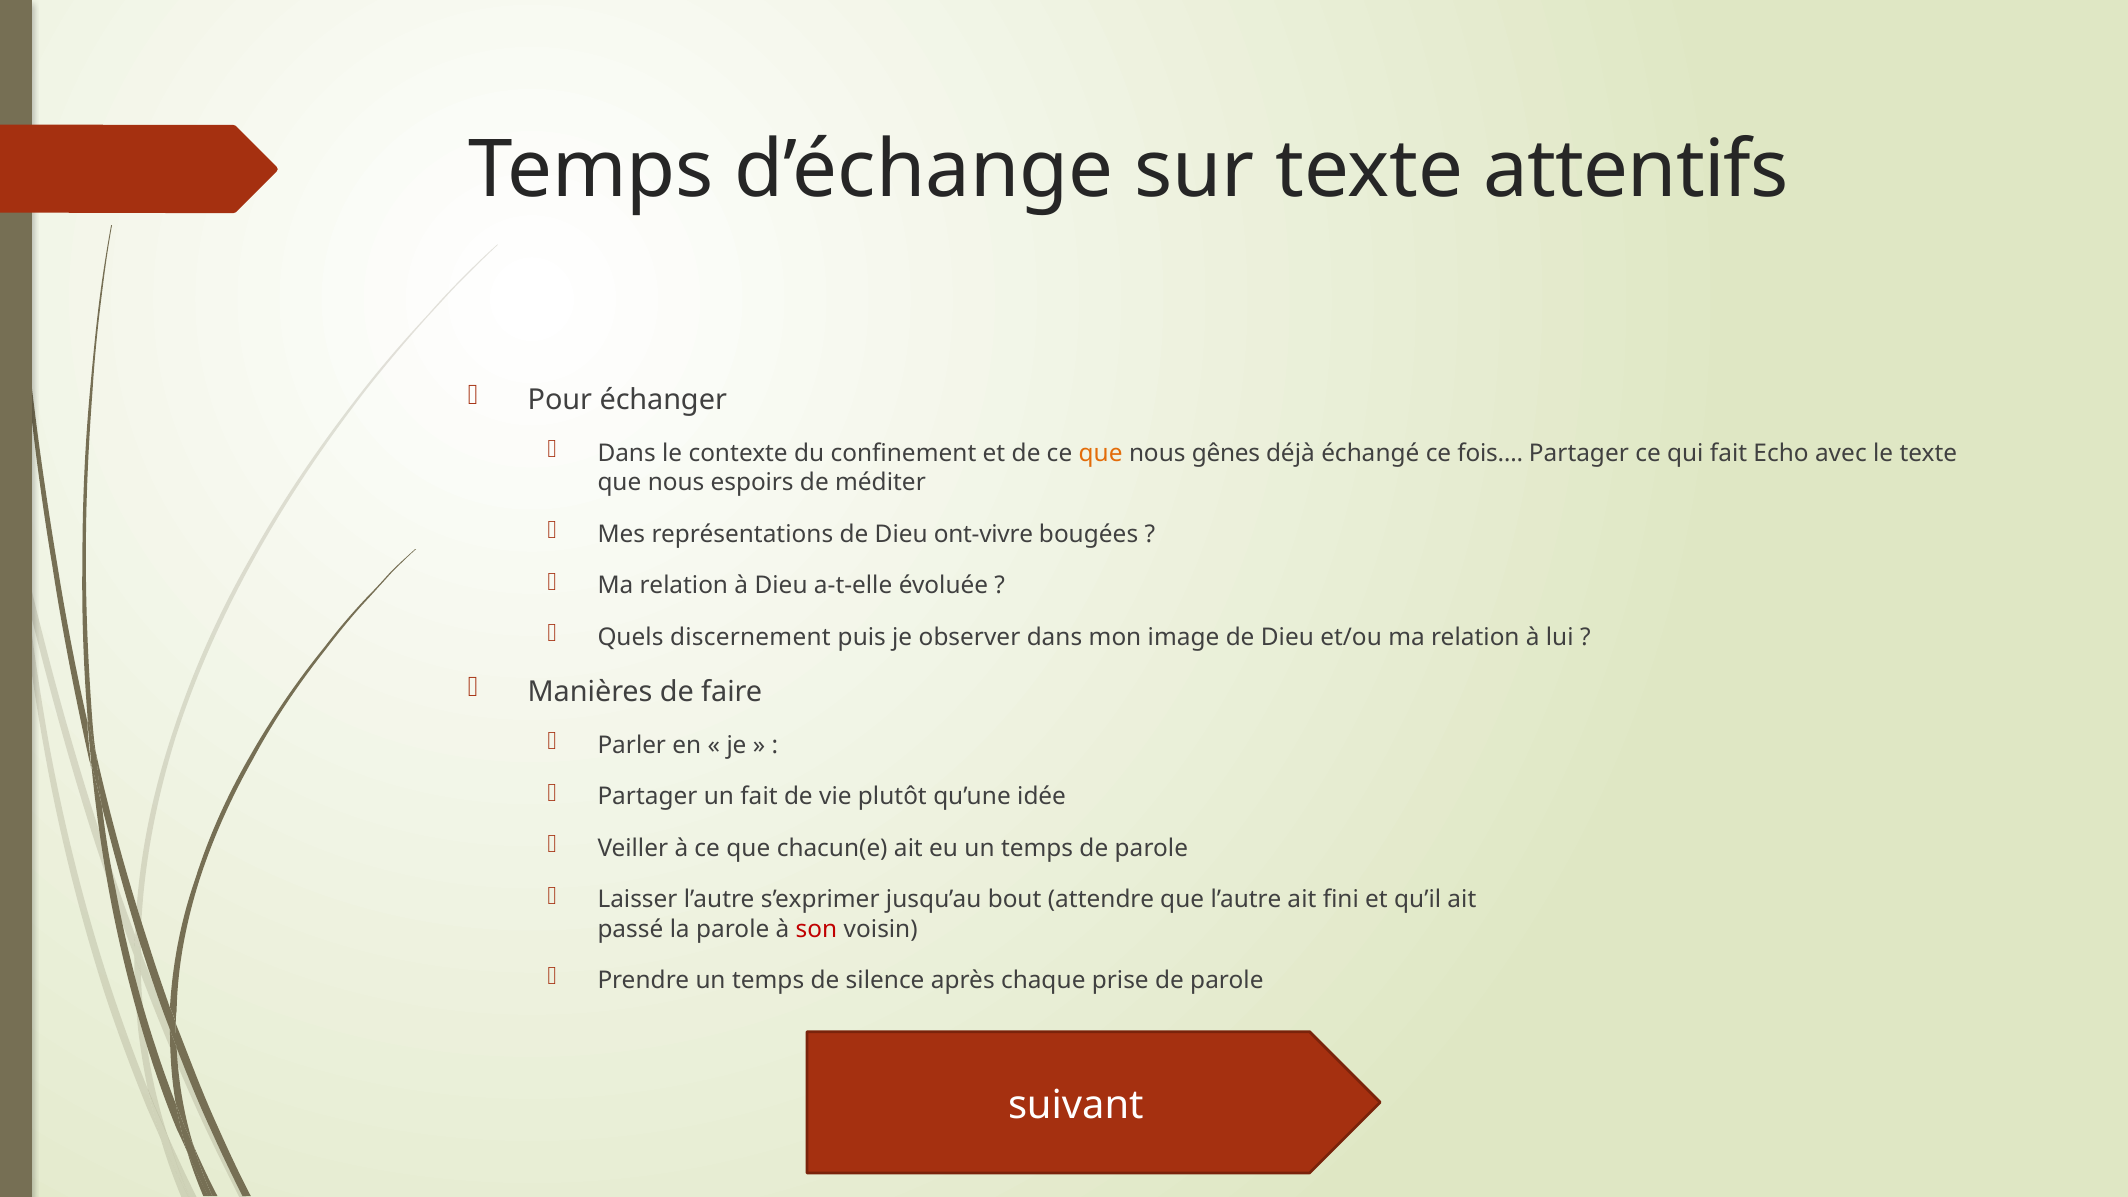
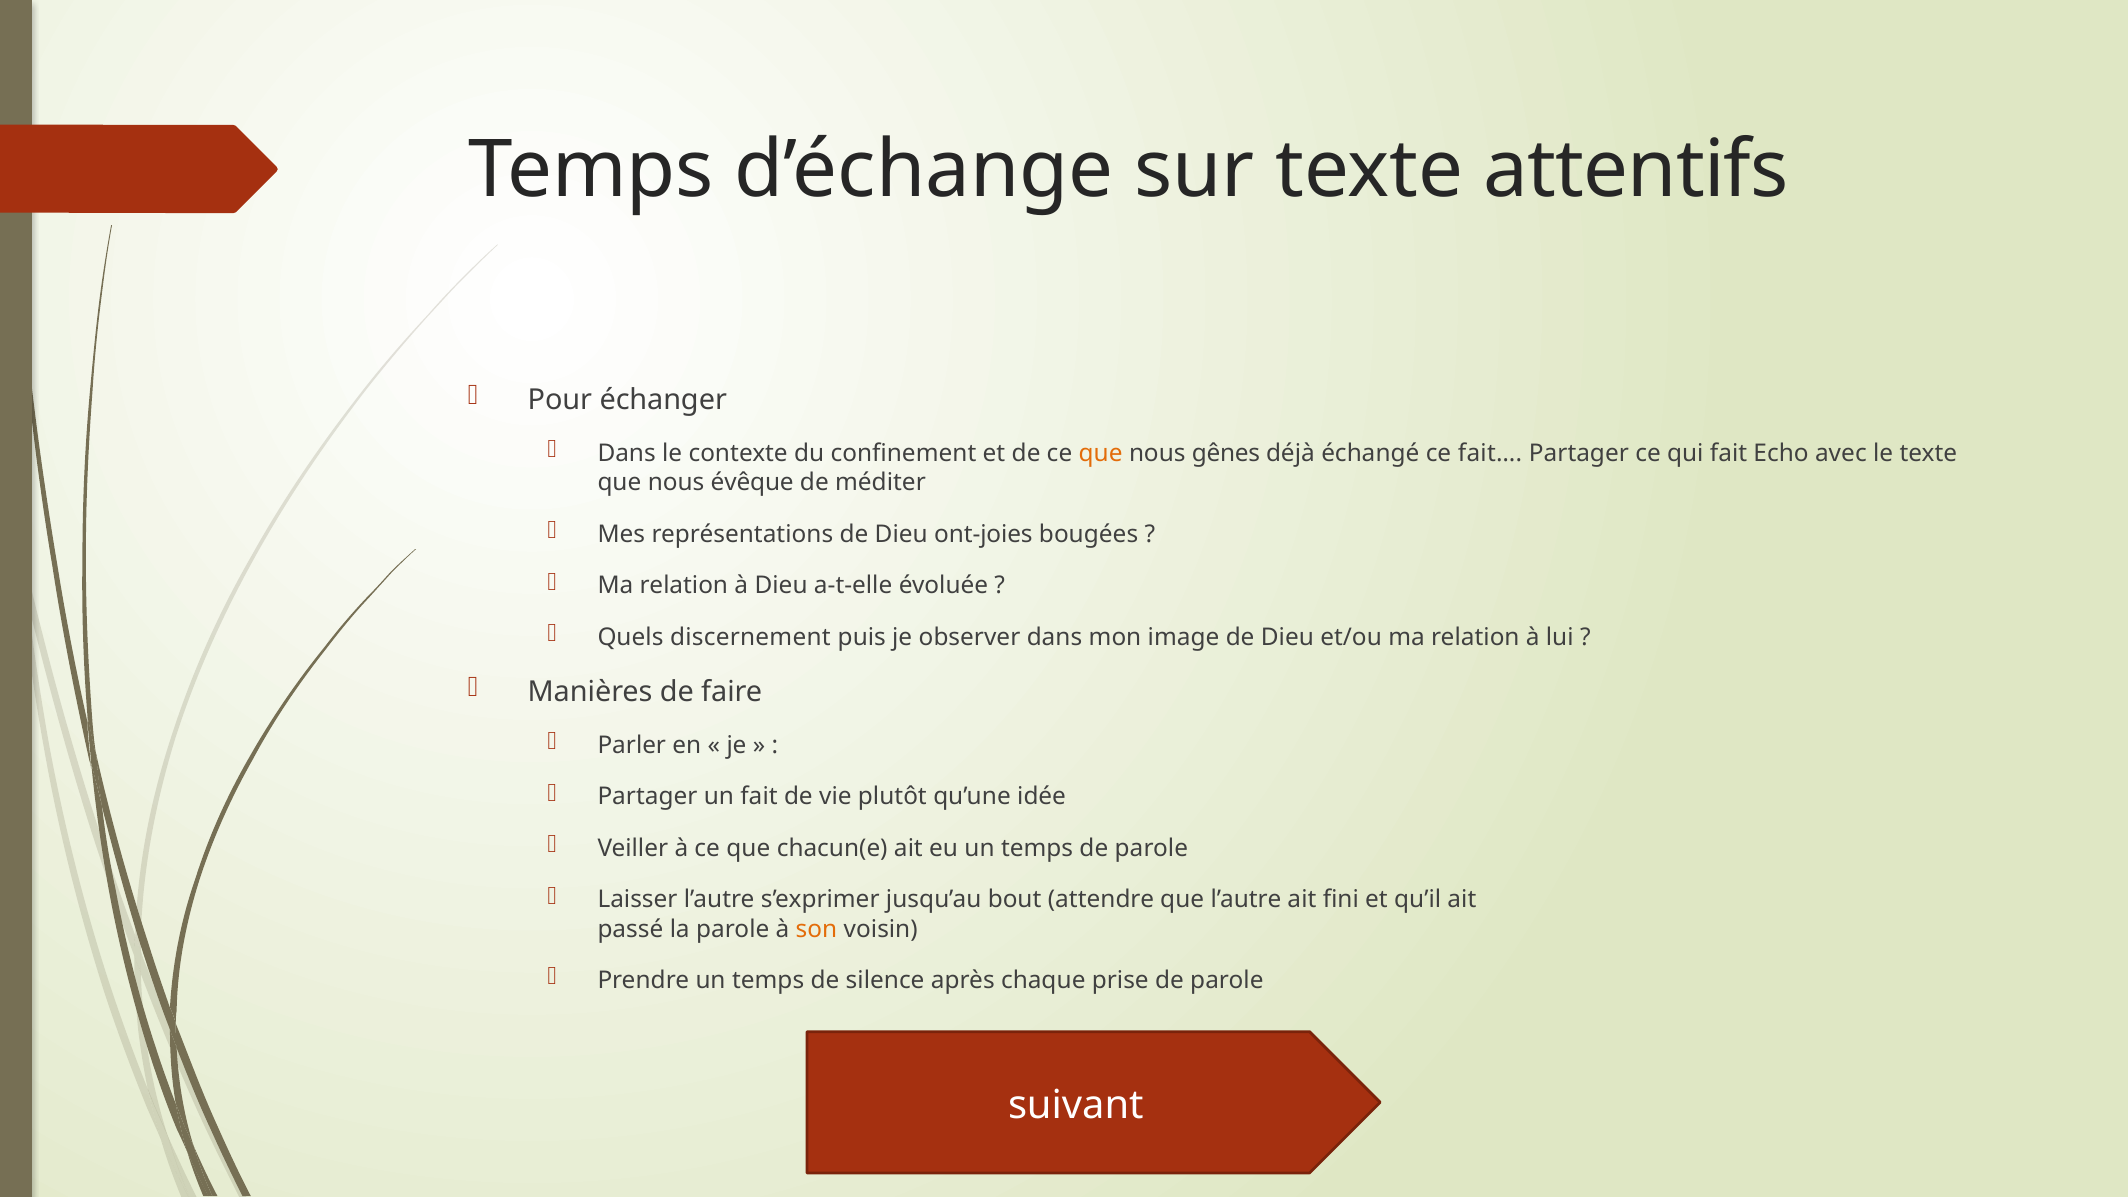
fois…: fois… -> fait… (1490, 454)
espoirs: espoirs -> évêque (752, 483)
ont-vivre: ont-vivre -> ont-joies (983, 534)
son colour: red -> orange (817, 929)
